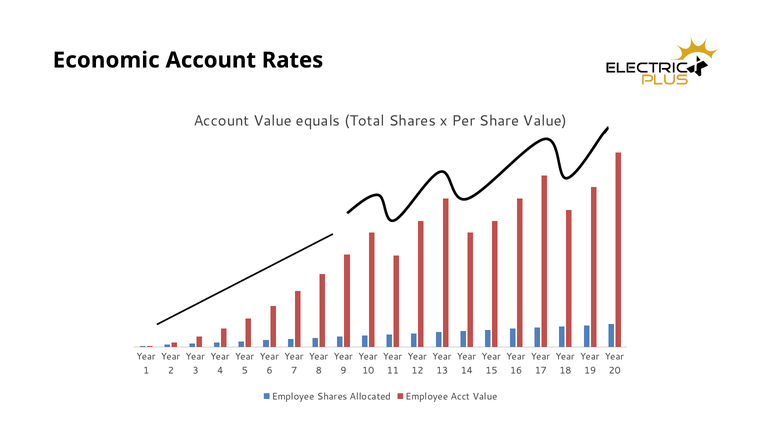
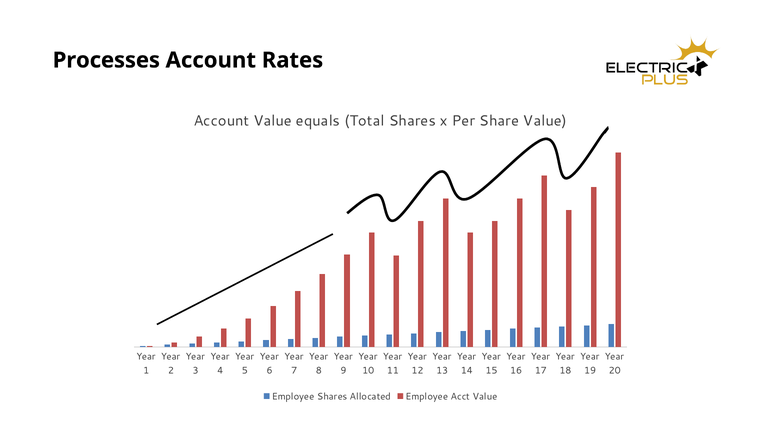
Economic: Economic -> Processes (106, 60)
